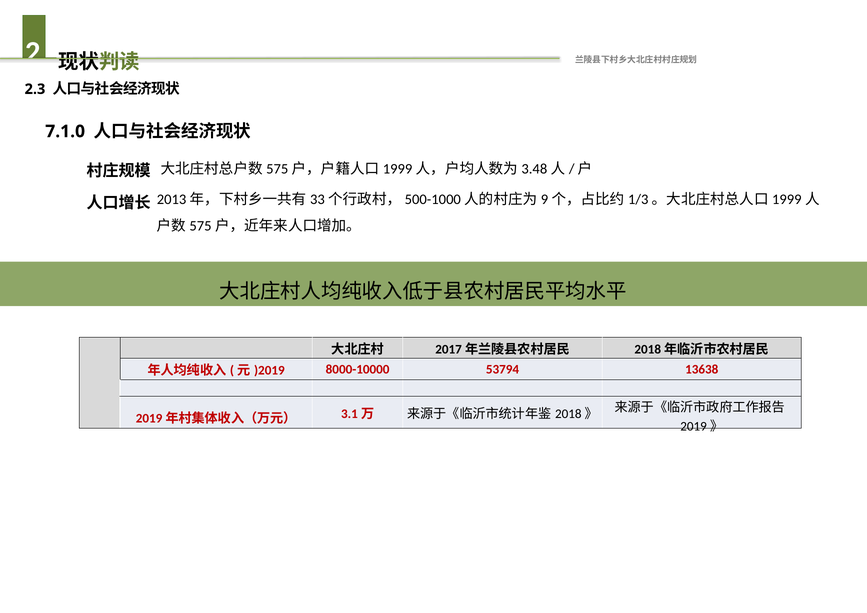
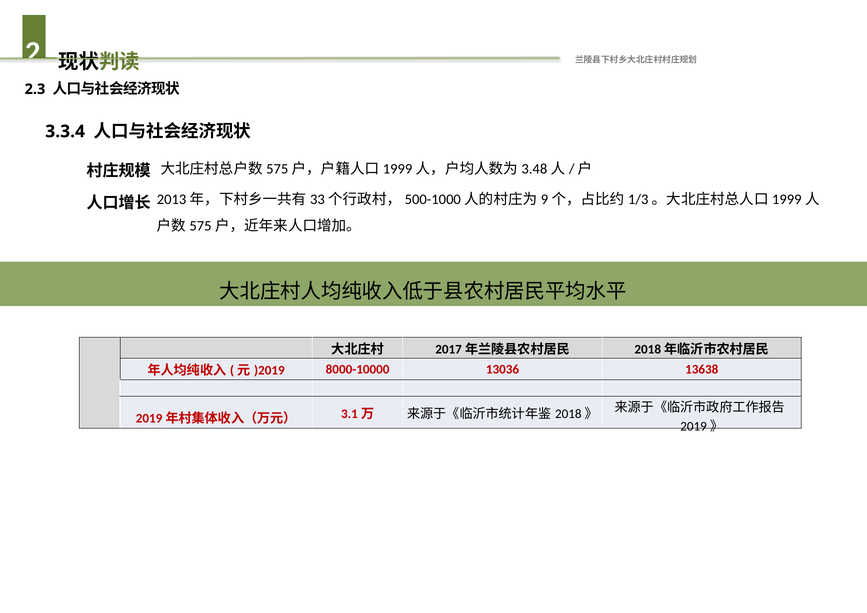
7.1.0: 7.1.0 -> 3.3.4 (65, 132)
53794: 53794 -> 13036 (503, 369)
